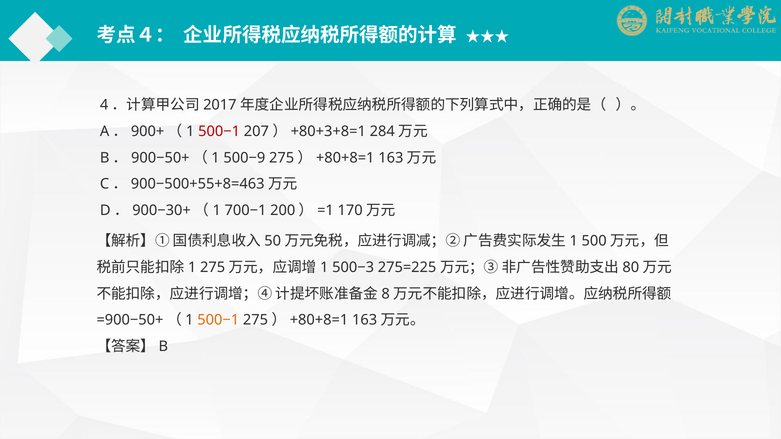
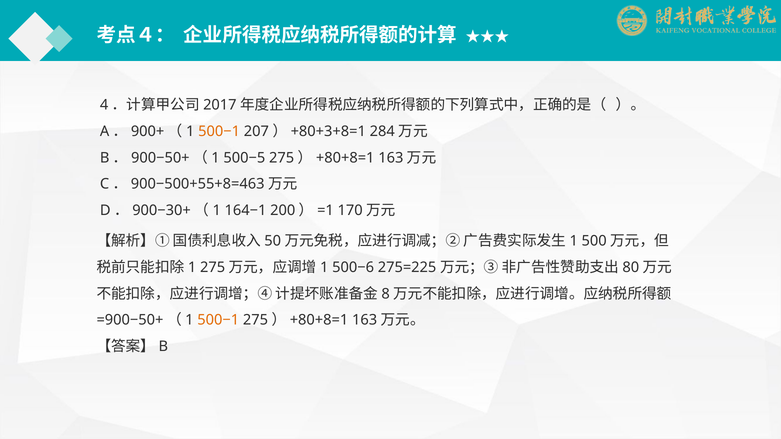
500−1 colour: red -> orange (219, 132)
500−9: 500−9 -> 500−5 (244, 158)
700−1: 700−1 -> 164−1 (246, 211)
500−3: 500−3 -> 500−6 (353, 268)
